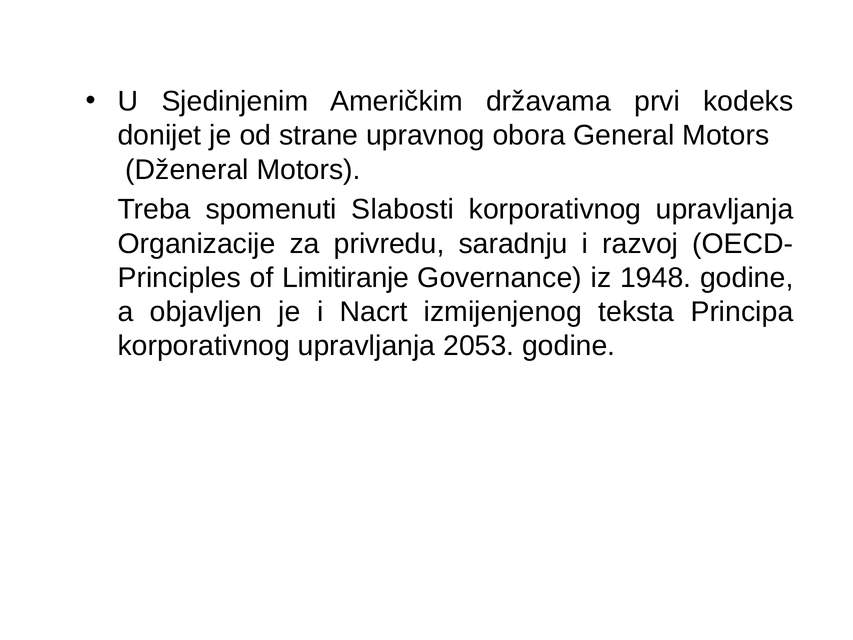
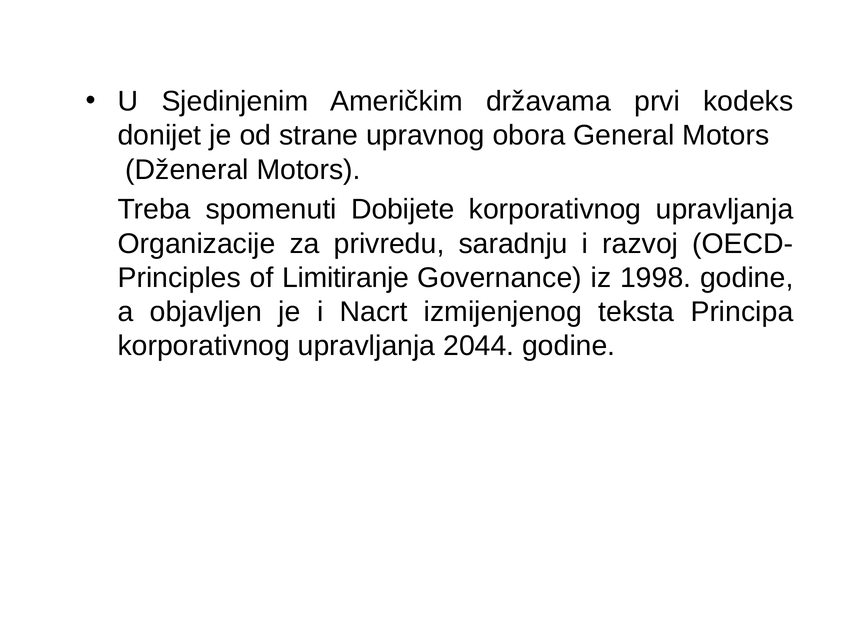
Slabosti: Slabosti -> Dobijete (403, 209)
1948: 1948 -> 1998 (656, 278)
2053: 2053 -> 2044 (479, 346)
